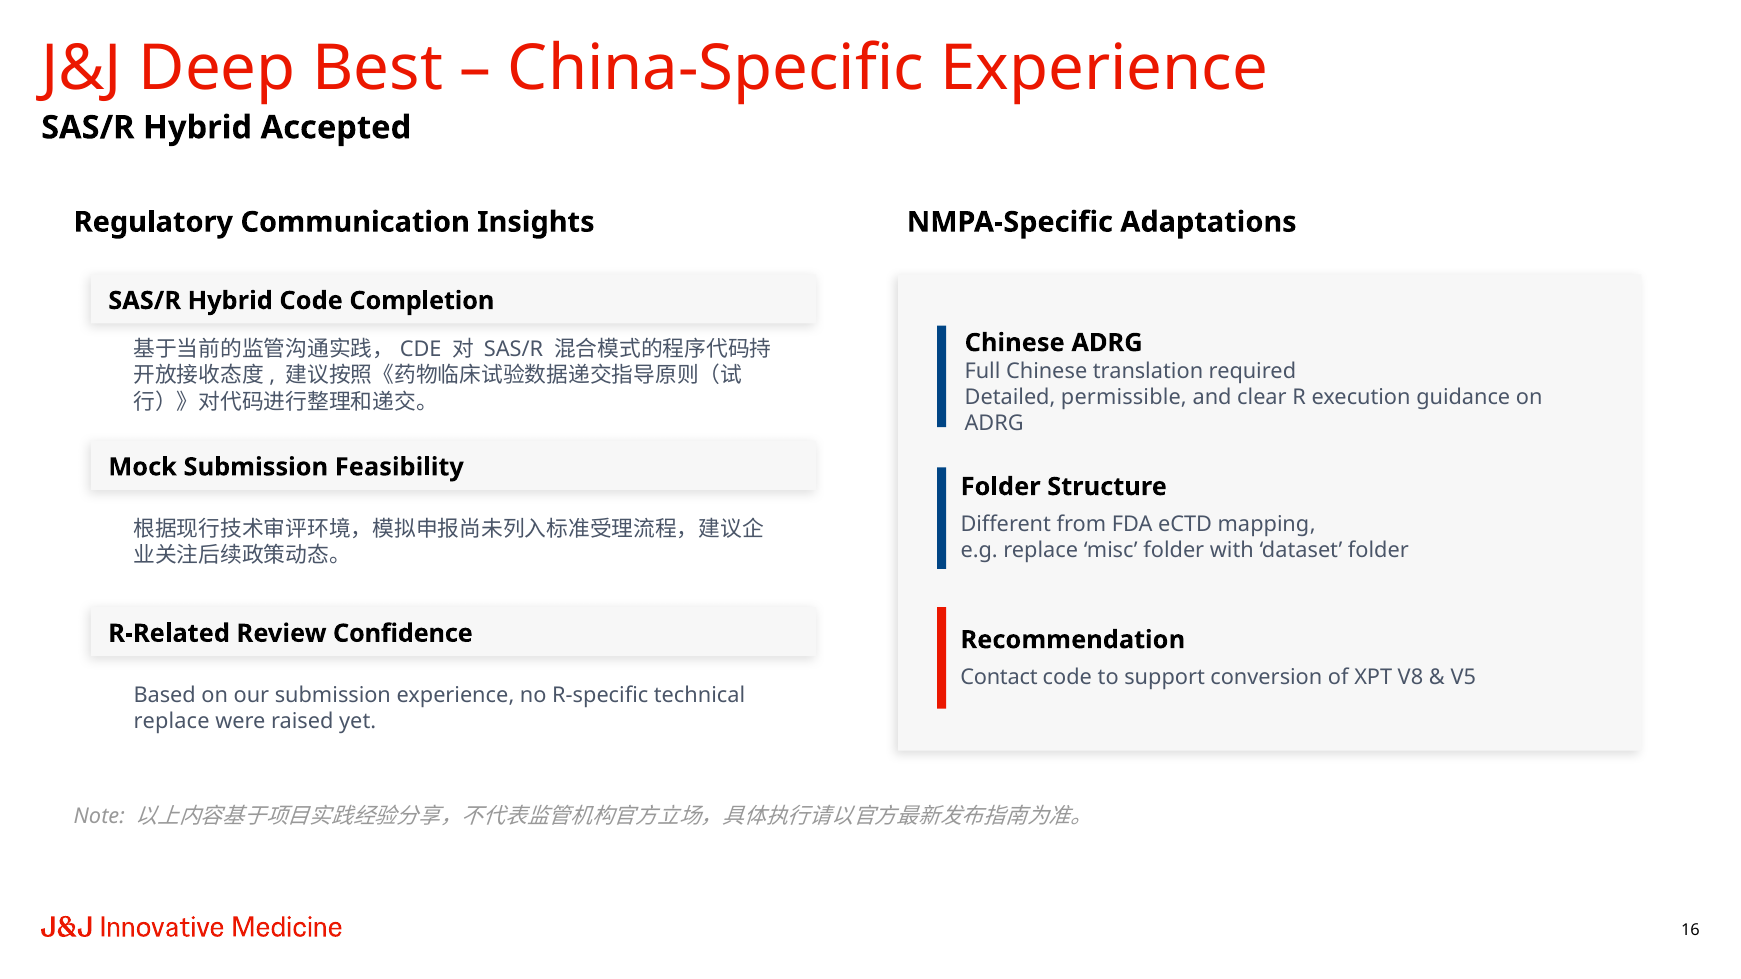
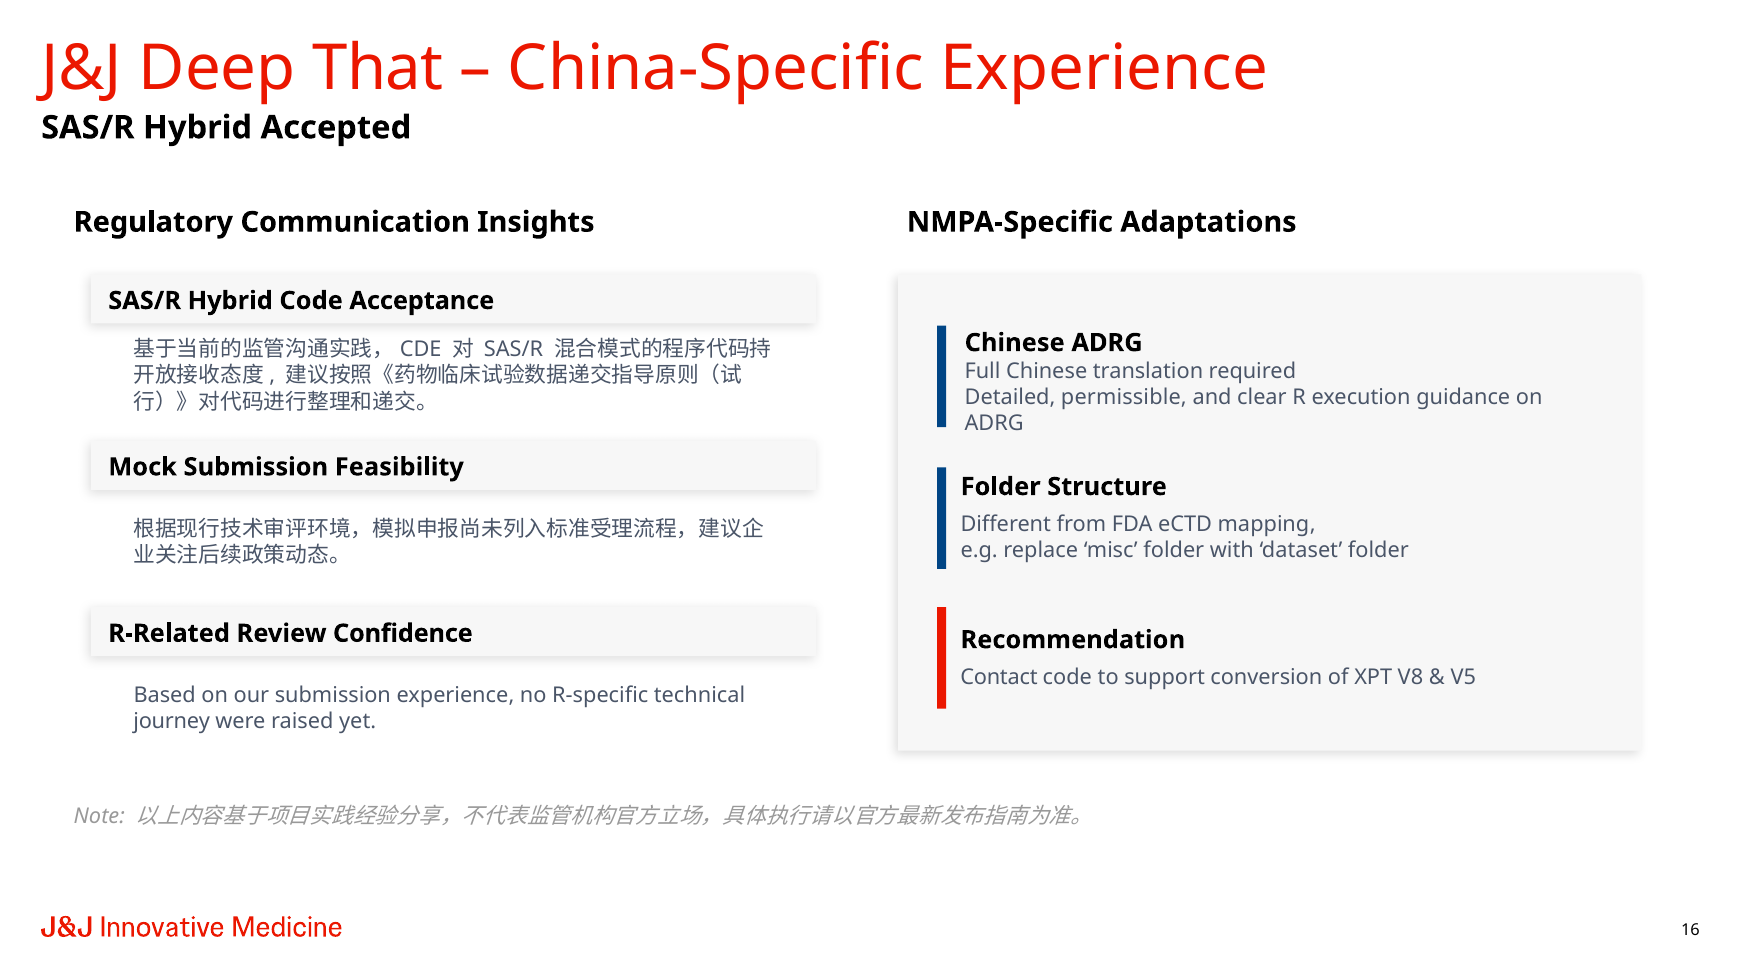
Best: Best -> That (378, 68)
Completion: Completion -> Acceptance (422, 301)
replace: replace -> journey (172, 722)
